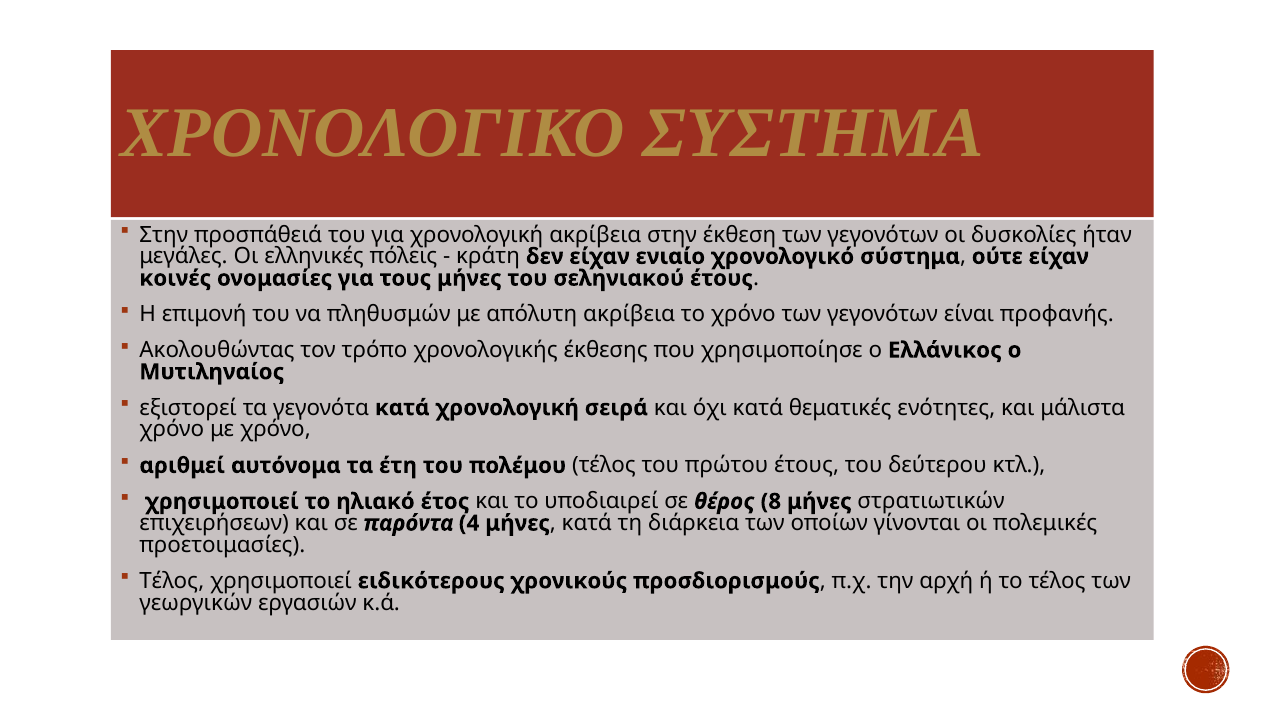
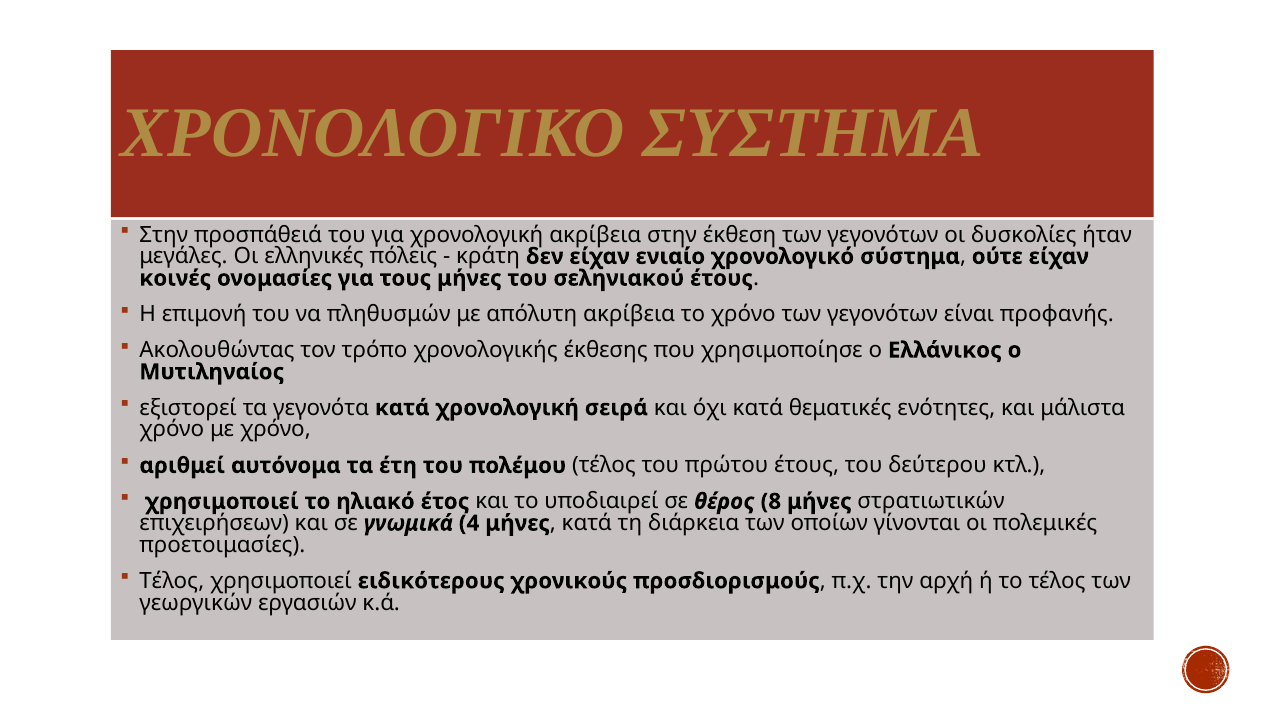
παρόντα: παρόντα -> γνωμικά (409, 523)
